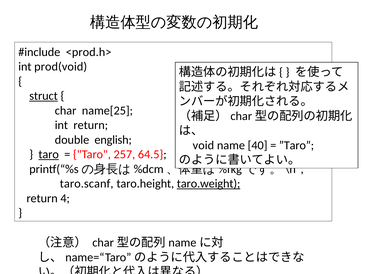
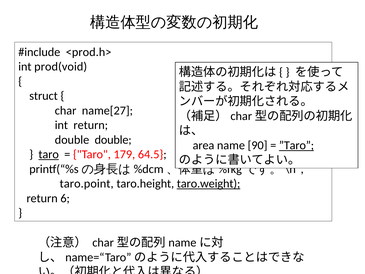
struct underline: present -> none (44, 96)
name[25: name[25 -> name[27 (107, 110)
double english: english -> double (113, 140)
void: void -> area (203, 145)
40: 40 -> 90 (258, 145)
”Taro underline: none -> present (296, 145)
257: 257 -> 179 (124, 154)
taro.scanf: taro.scanf -> taro.point (87, 183)
4: 4 -> 6 (65, 198)
